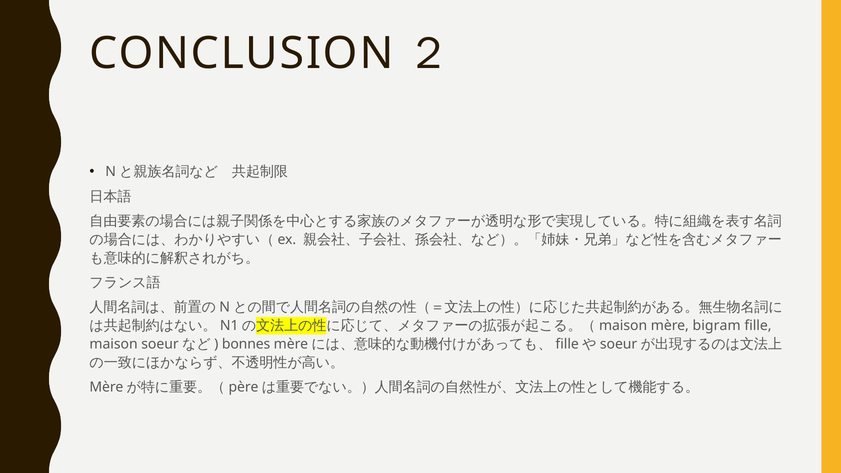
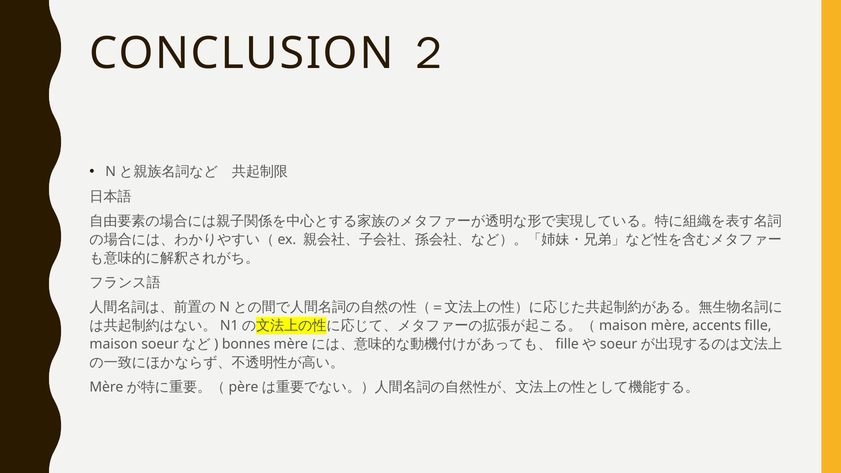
bigram: bigram -> accents (717, 326)
